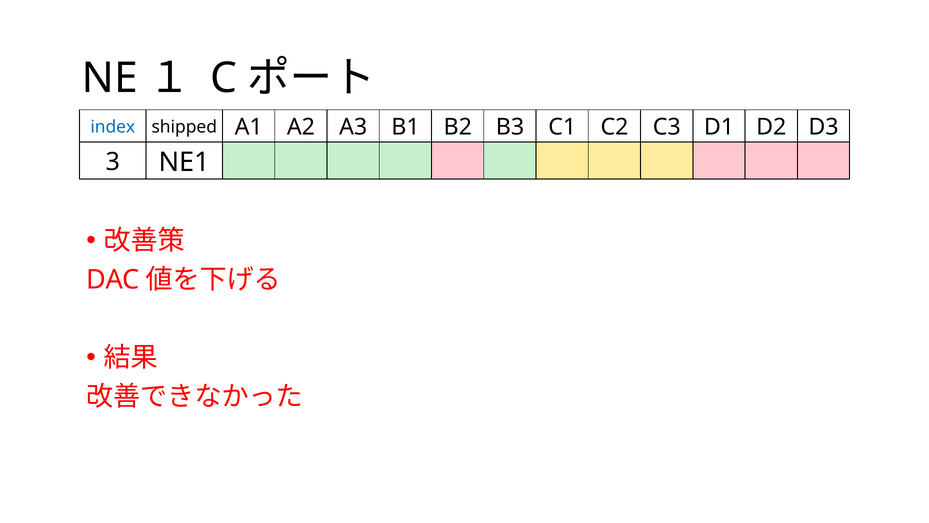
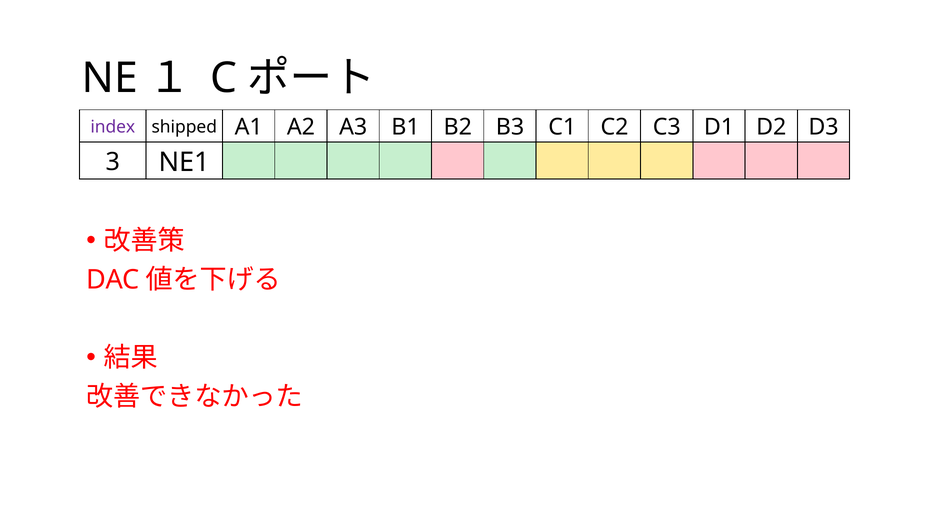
index colour: blue -> purple (113, 127)
